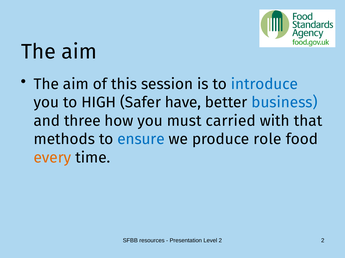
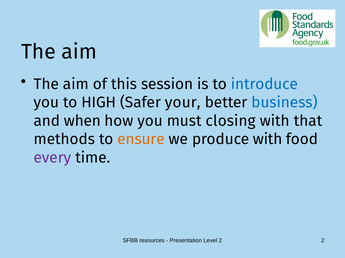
have: have -> your (183, 103)
three: three -> when (82, 121)
carried: carried -> closing (231, 121)
ensure colour: blue -> orange (141, 140)
produce role: role -> with (268, 140)
every colour: orange -> purple (52, 158)
